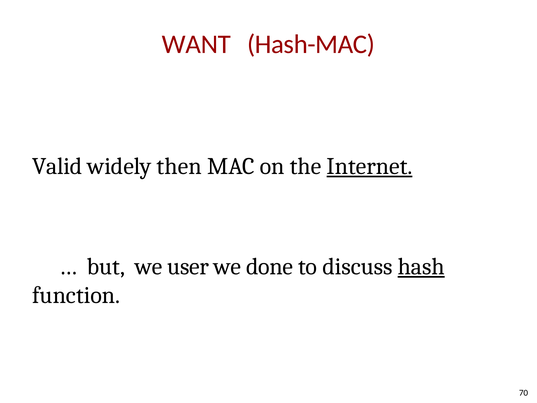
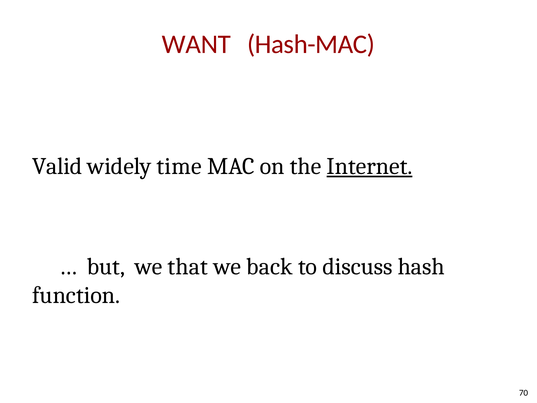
then: then -> time (179, 166)
user: user -> that (188, 266)
done: done -> back (269, 266)
hash underline: present -> none (421, 266)
